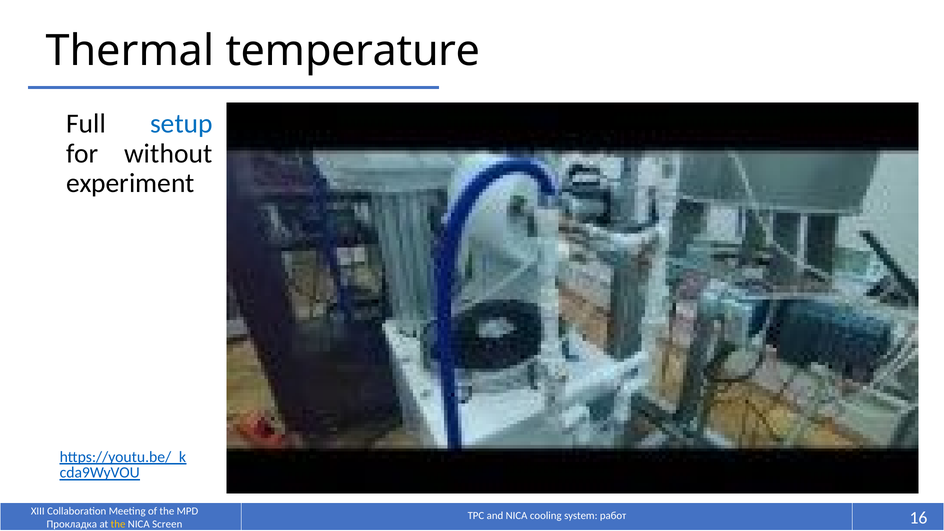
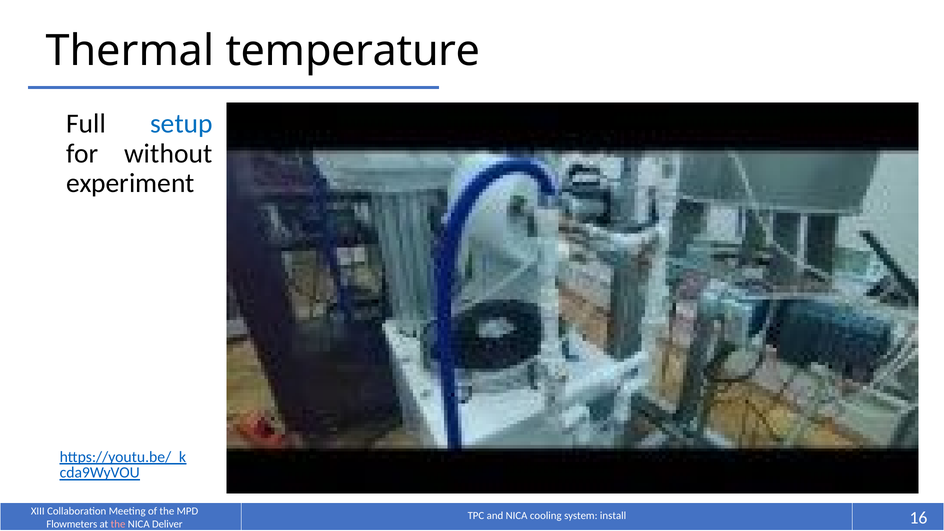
работ: работ -> install (613, 516)
Прокладка: Прокладка -> Flowmeters (72, 524)
the colour: yellow -> pink (118, 524)
Screen: Screen -> Deliver (167, 524)
